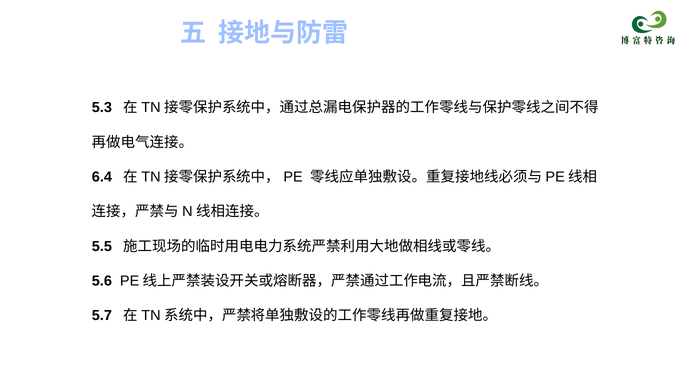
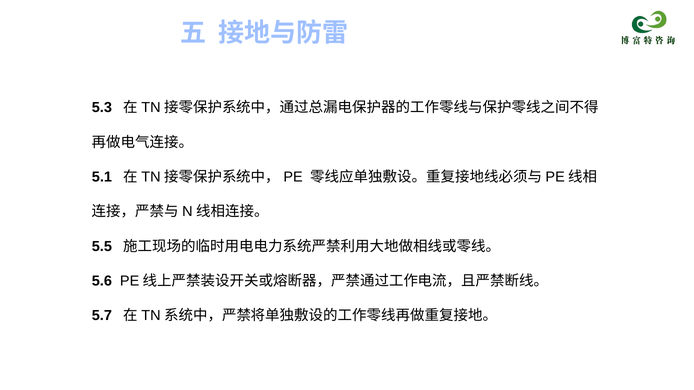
6.4: 6.4 -> 5.1 (102, 177)
